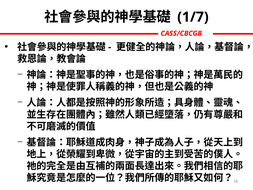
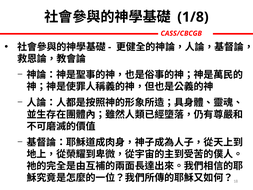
1/7: 1/7 -> 1/8 (193, 17)
